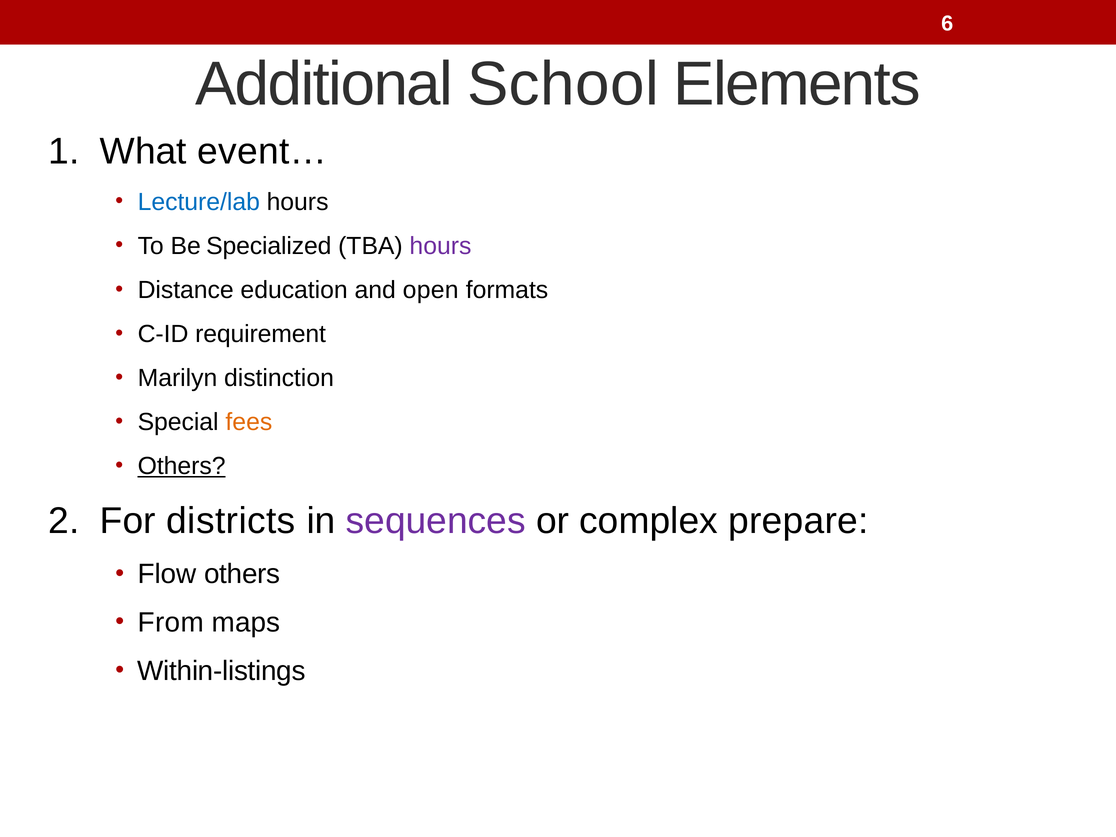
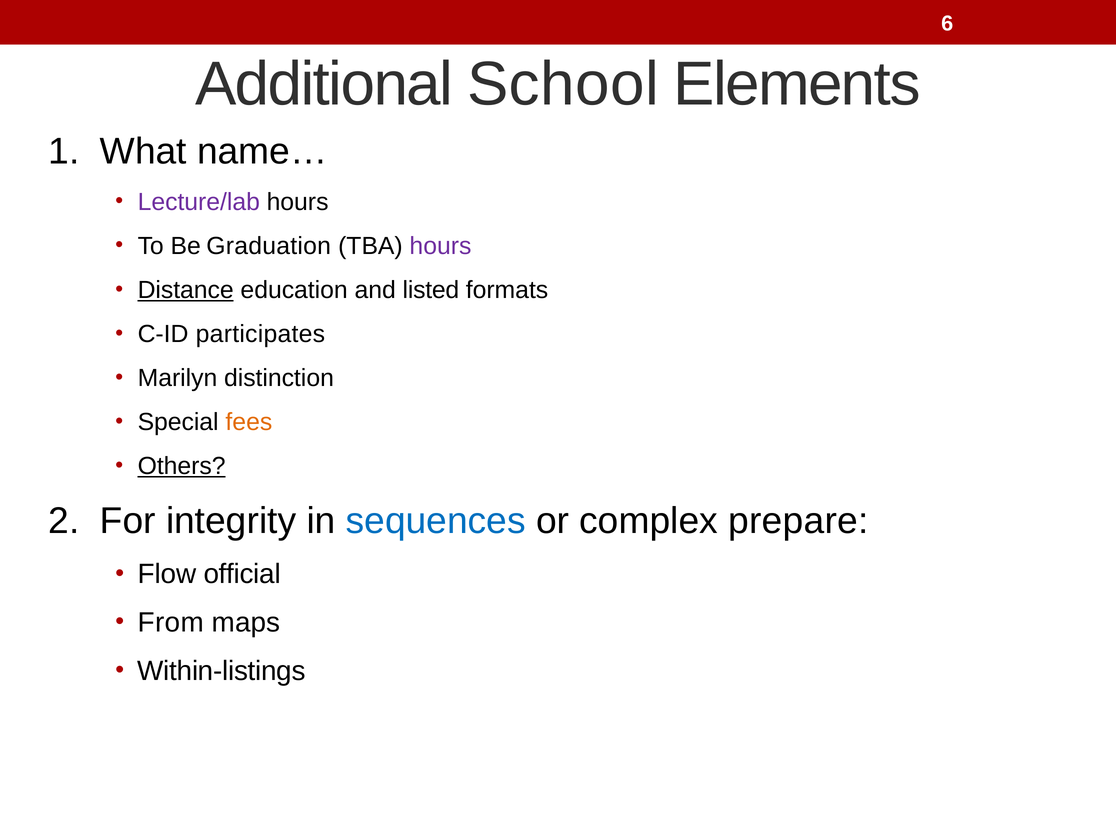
event…: event… -> name… (262, 151)
Lecture/lab colour: blue -> purple (199, 202)
Specialized: Specialized -> Graduation (269, 246)
Distance underline: none -> present (186, 290)
open: open -> listed (431, 290)
requirement: requirement -> participates (260, 334)
districts: districts -> integrity (231, 521)
sequences colour: purple -> blue (436, 521)
Flow others: others -> official (242, 574)
